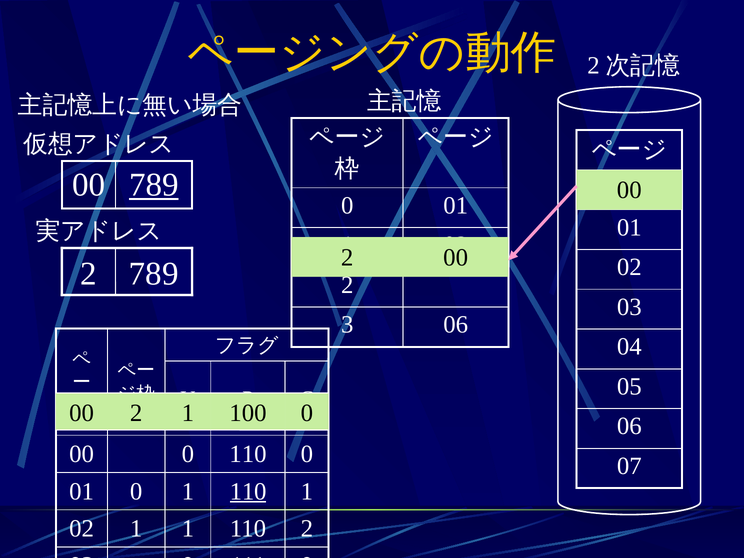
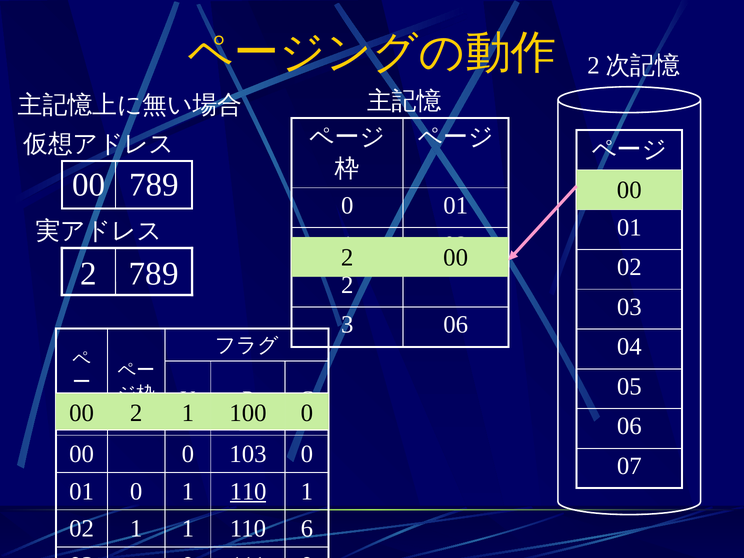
789 underline: present -> none (154, 185)
0 110: 110 -> 103 (248, 454)
110 2: 2 -> 6 (307, 529)
